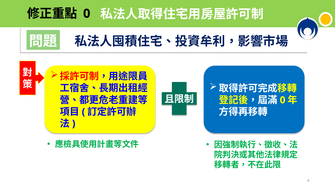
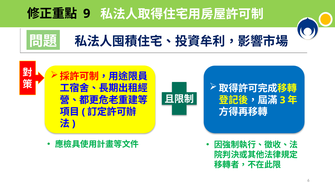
0: 0 -> 9 (87, 14)
0: 0 -> 3 (283, 100)
